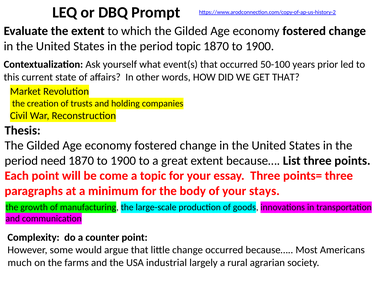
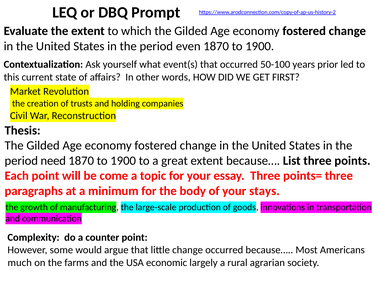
period topic: topic -> even (188, 46)
GET THAT: THAT -> FIRST (286, 77)
industrial: industrial -> economic (167, 262)
